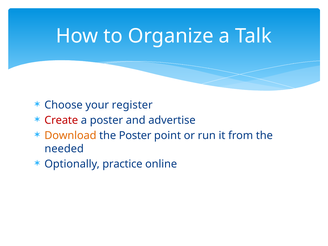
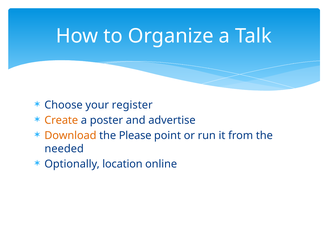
Create colour: red -> orange (61, 120)
the Poster: Poster -> Please (135, 136)
practice: practice -> location (122, 164)
